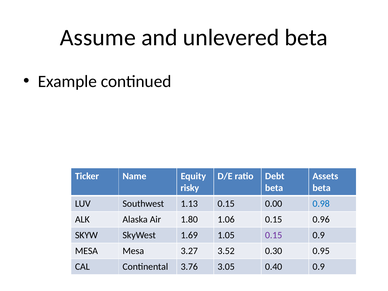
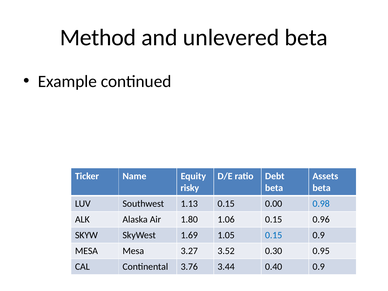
Assume: Assume -> Method (98, 38)
0.15 colour: purple -> blue (274, 235)
3.05: 3.05 -> 3.44 (226, 267)
